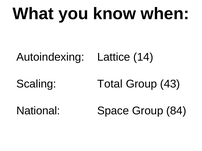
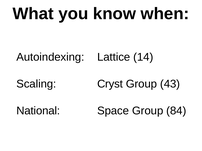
Total: Total -> Cryst (110, 84)
